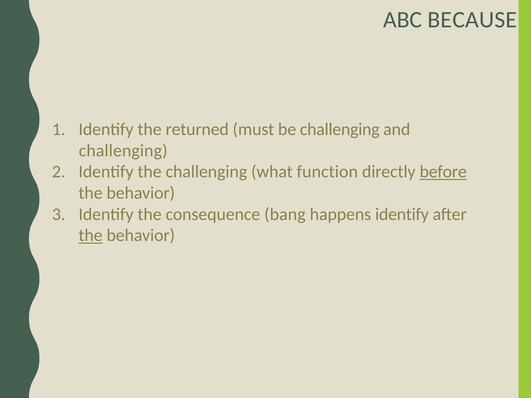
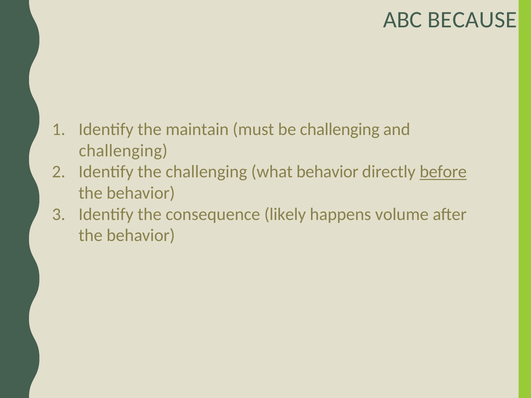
returned: returned -> maintain (197, 129)
what function: function -> behavior (327, 172)
bang: bang -> likely (285, 214)
happens identify: identify -> volume (402, 214)
the underline: present -> none (91, 236)
